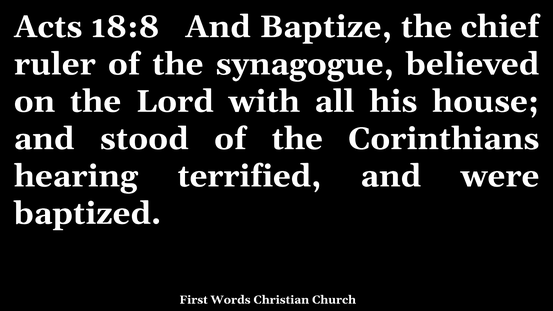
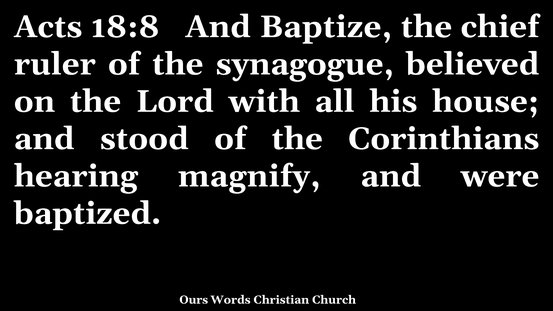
terrified: terrified -> magnify (249, 176)
First: First -> Ours (194, 300)
